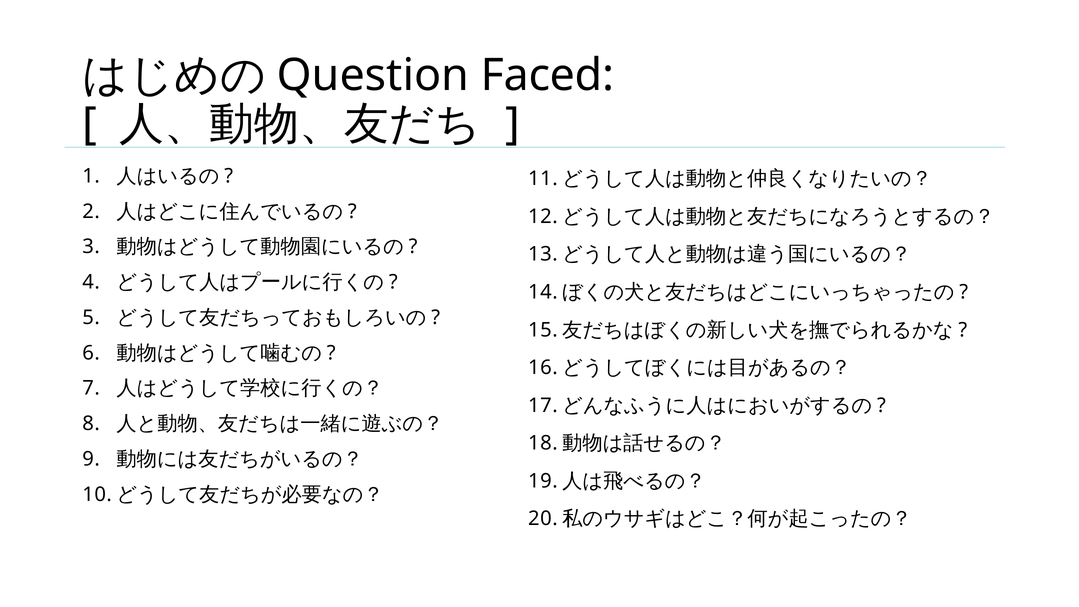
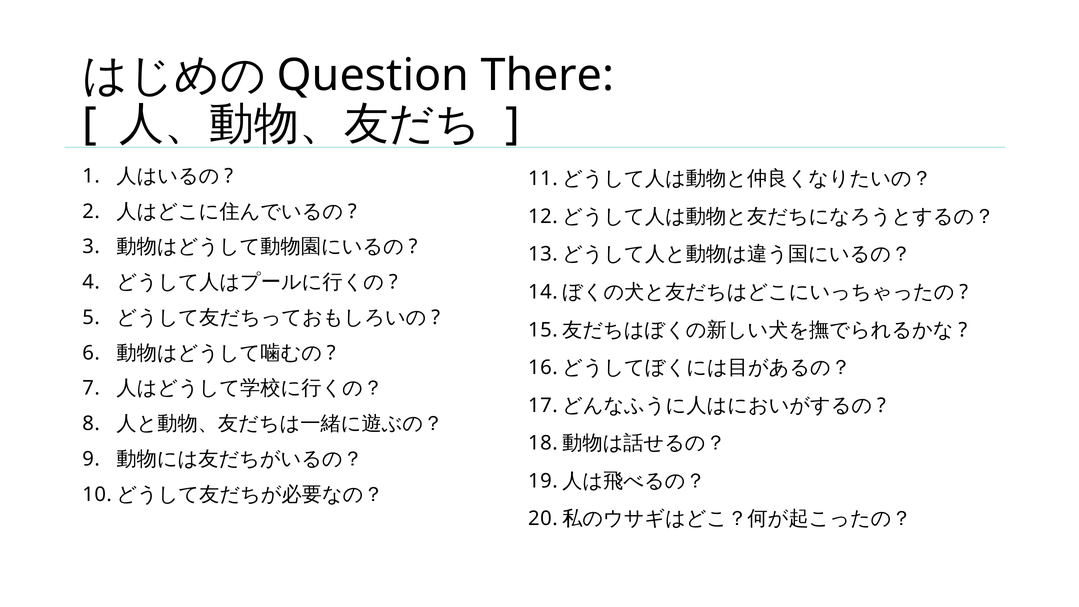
Faced: Faced -> There (547, 75)
